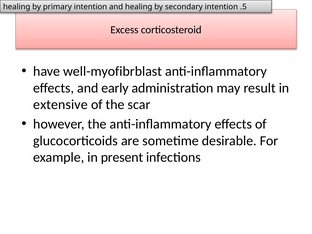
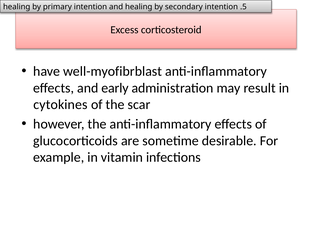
extensive: extensive -> cytokines (61, 105)
present: present -> vitamin (122, 157)
